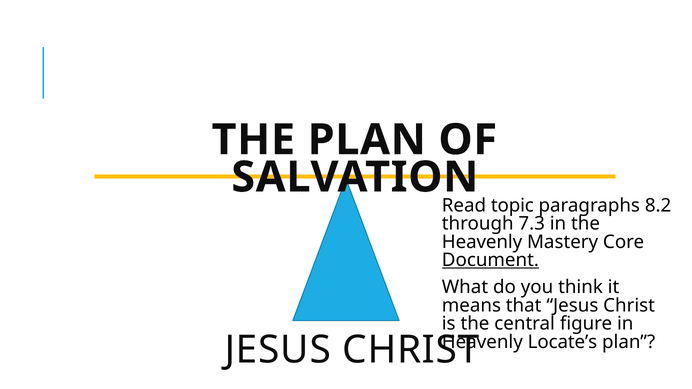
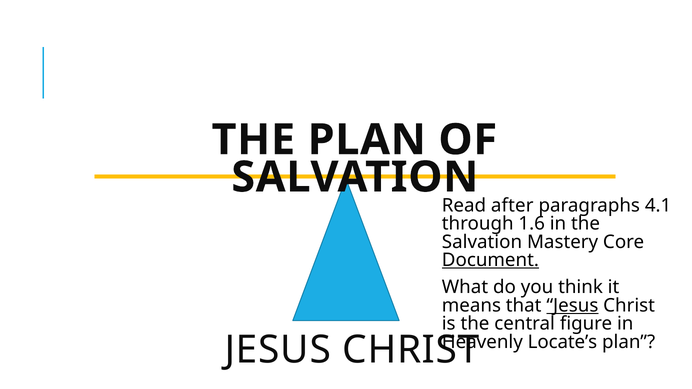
topic: topic -> after (512, 206)
8.2: 8.2 -> 4.1 (658, 206)
7.3: 7.3 -> 1.6 (532, 224)
Heavenly: Heavenly -> Salvation (482, 242)
Jesus underline: none -> present (572, 306)
